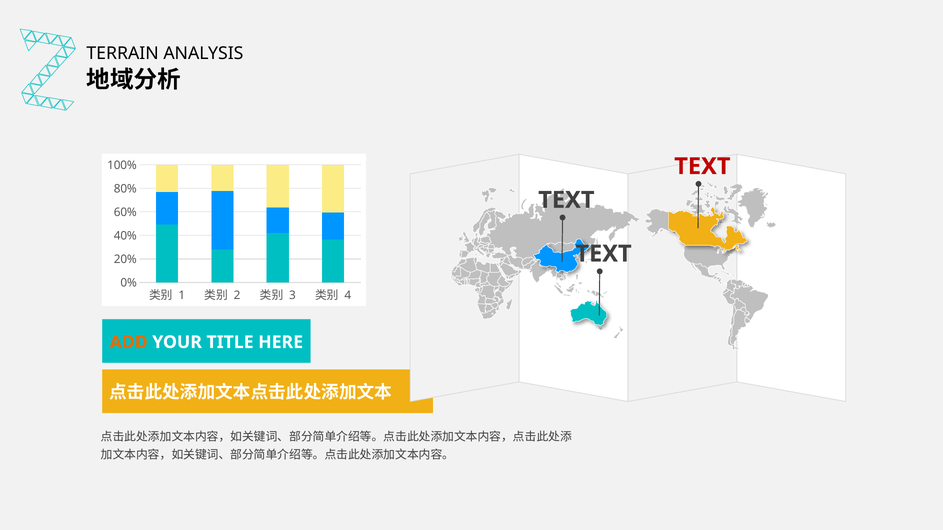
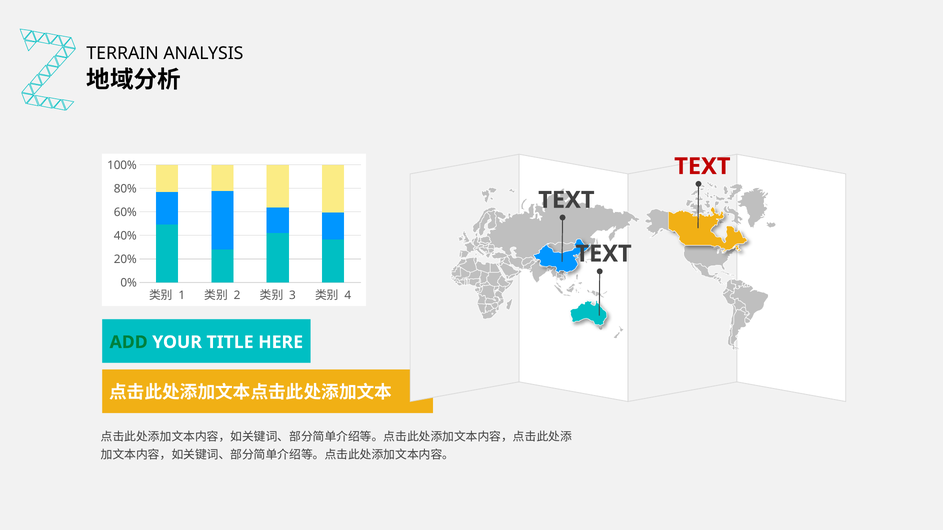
ADD colour: orange -> green (129, 342)
